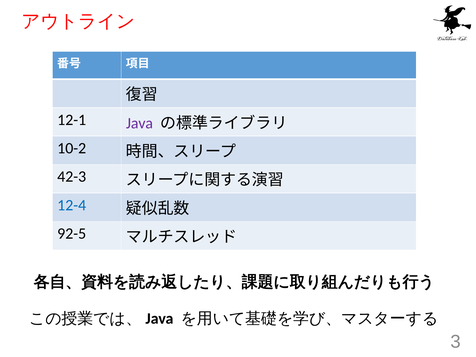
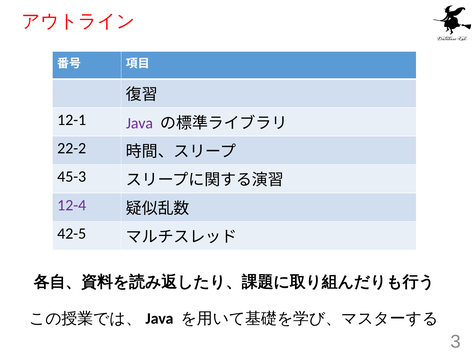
10-2: 10-2 -> 22-2 (72, 148)
42-3: 42-3 -> 45-3 (72, 177)
12-4 colour: blue -> purple (72, 205)
92-5: 92-5 -> 42-5 (72, 234)
